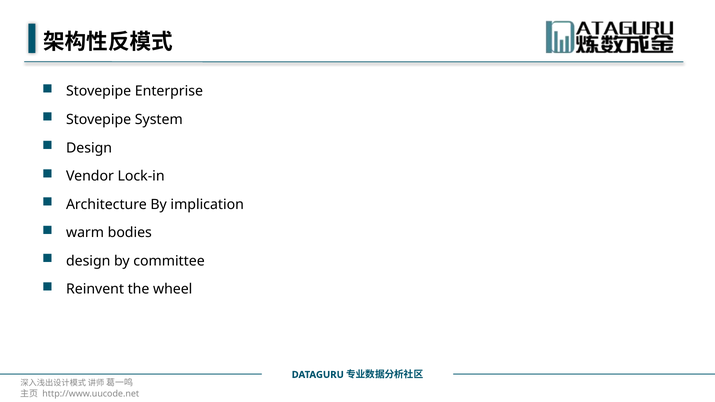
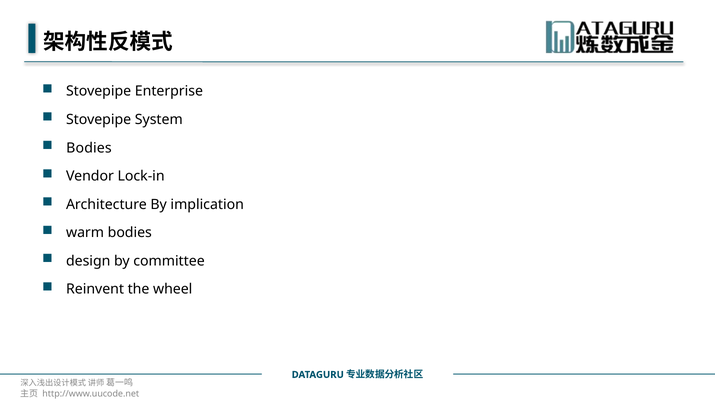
Design: Design -> Bodies (89, 148)
